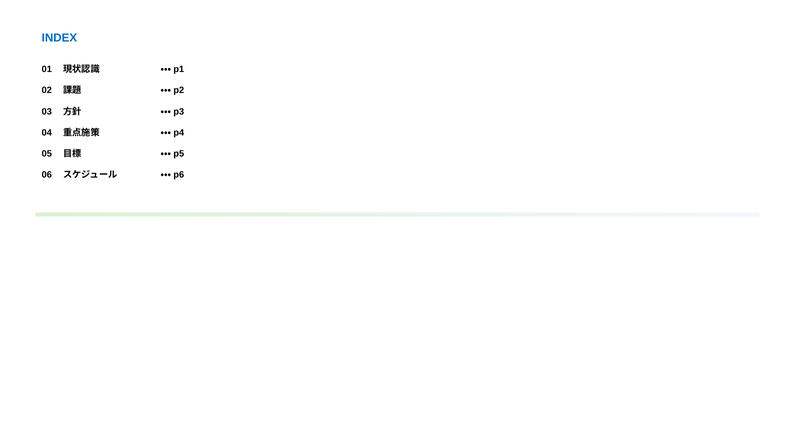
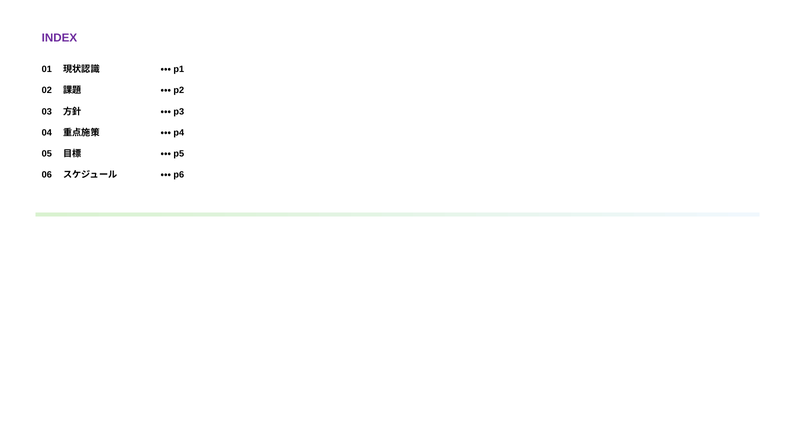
INDEX colour: blue -> purple (59, 38)
